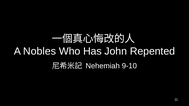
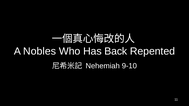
John: John -> Back (116, 51)
